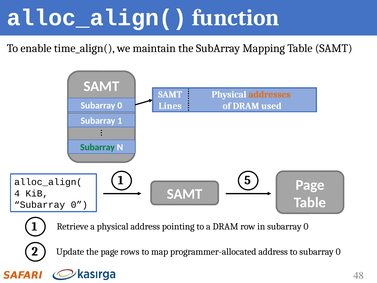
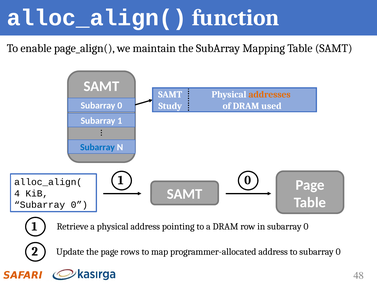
time_align(: time_align( -> page_align( (84, 48)
Lines: Lines -> Study (170, 106)
Subarray colour: green -> blue (98, 147)
1 5: 5 -> 0 (248, 180)
